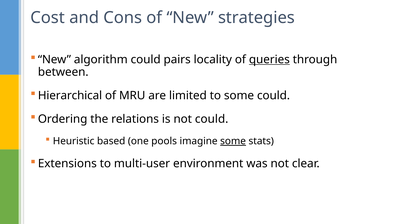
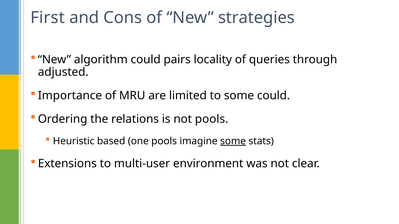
Cost: Cost -> First (48, 18)
queries underline: present -> none (269, 60)
between: between -> adjusted (63, 72)
Hierarchical: Hierarchical -> Importance (70, 96)
not could: could -> pools (212, 119)
